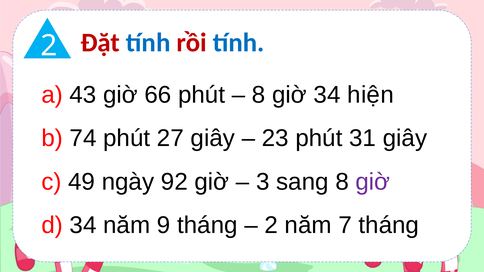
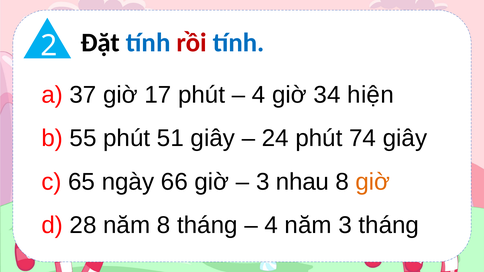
Đặt colour: red -> black (100, 43)
43: 43 -> 37 (83, 95)
66: 66 -> 17 (158, 95)
8: 8 -> 4 (259, 95)
74: 74 -> 55 (83, 138)
27: 27 -> 51 (170, 138)
23: 23 -> 24 (275, 138)
31: 31 -> 74 (363, 138)
49: 49 -> 65 (82, 182)
92: 92 -> 66 (174, 182)
sang: sang -> nhau (303, 182)
giờ colour: purple -> orange (373, 182)
d 34: 34 -> 28 (83, 226)
năm 9: 9 -> 8 (164, 226)
2: 2 -> 4 (271, 226)
năm 7: 7 -> 3 (345, 226)
